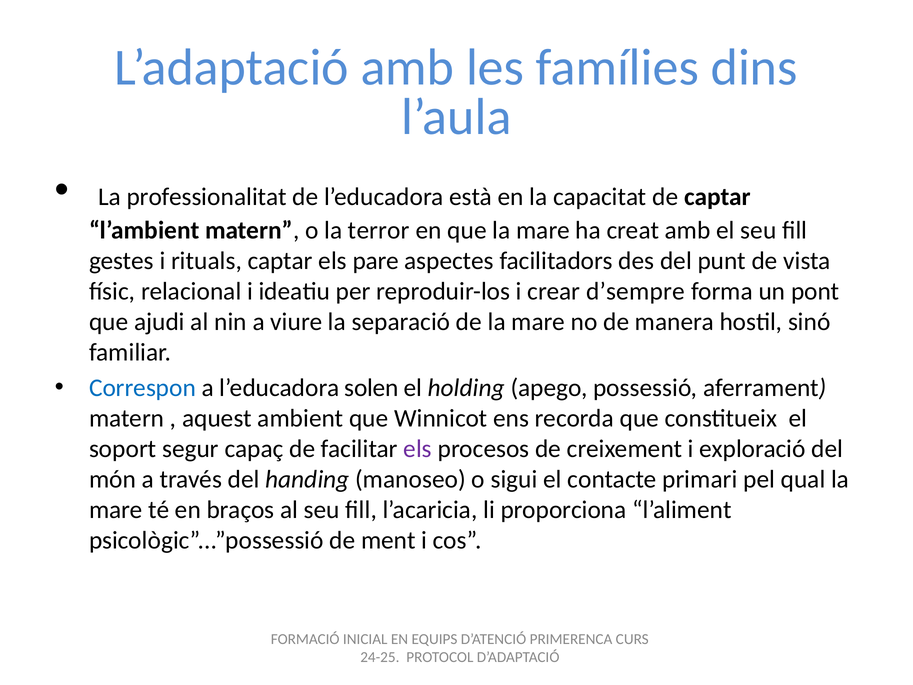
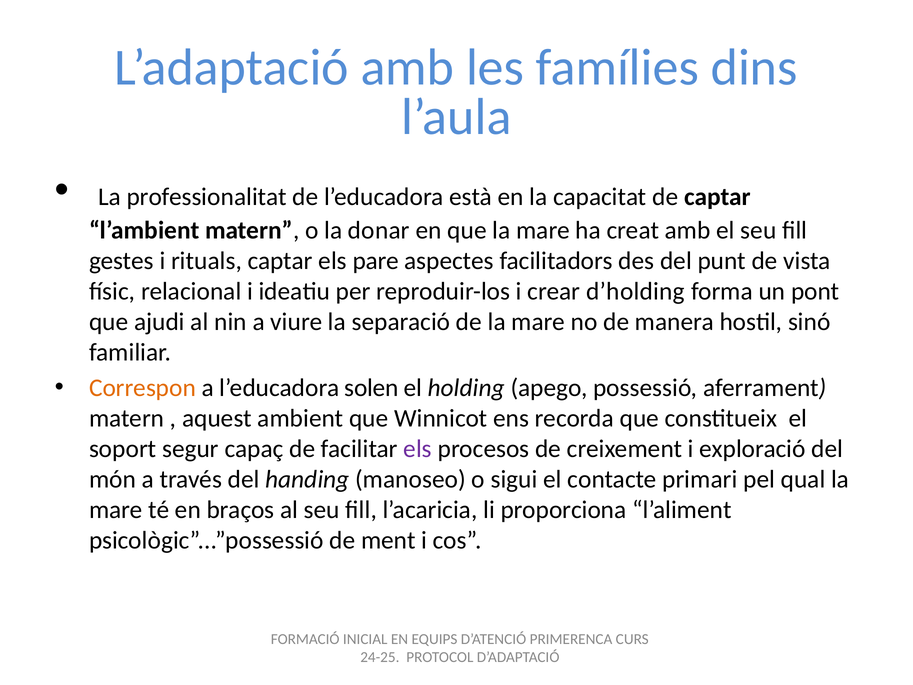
terror: terror -> donar (379, 230)
d’sempre: d’sempre -> d’holding (636, 291)
Correspon colour: blue -> orange (142, 388)
